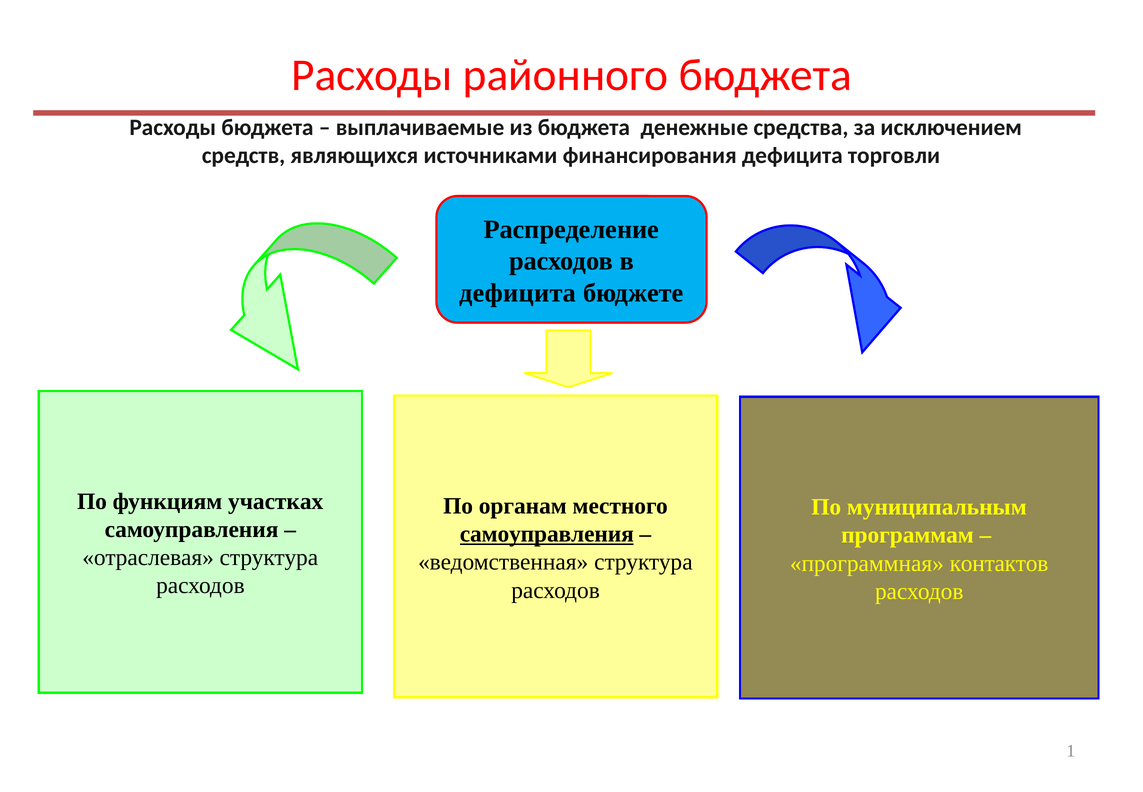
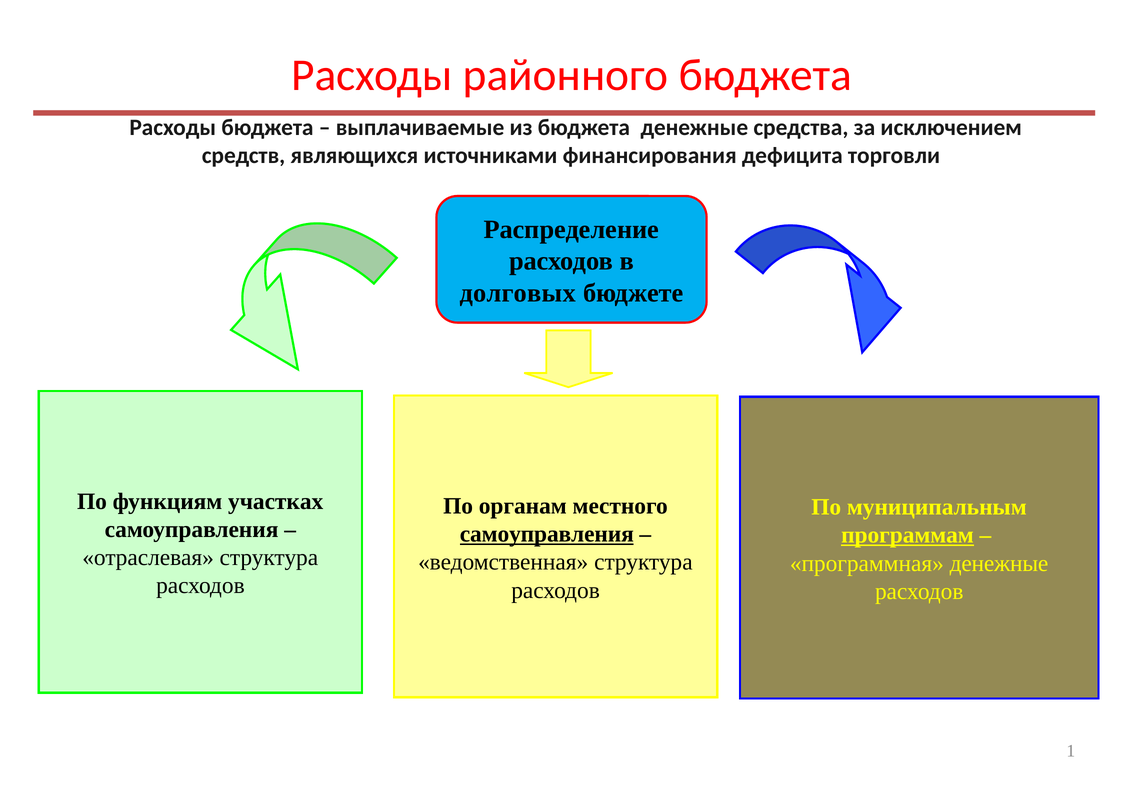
дефицита: дефицита -> долговых (518, 293)
программам underline: none -> present (908, 535)
программная контактов: контактов -> денежные (999, 563)
